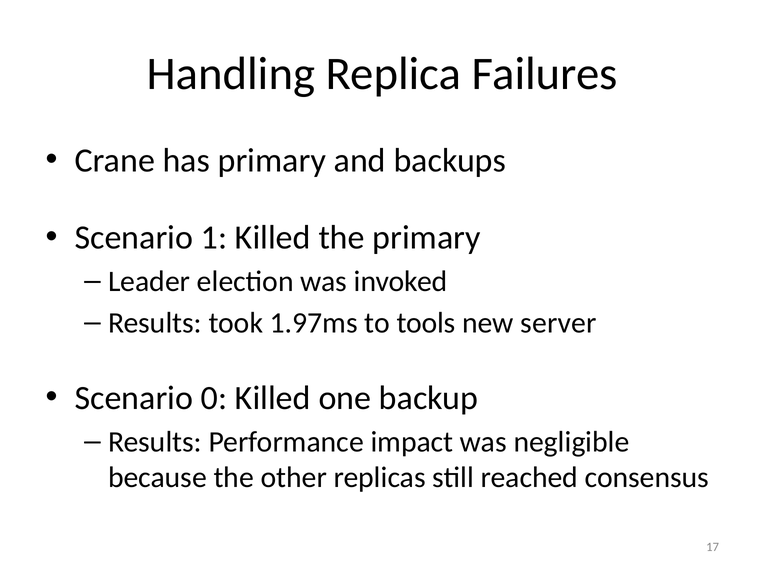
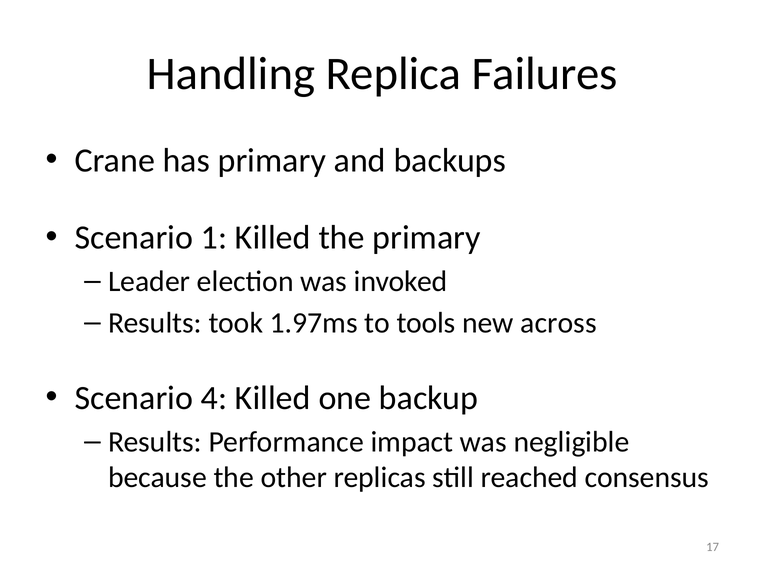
server: server -> across (558, 323)
0: 0 -> 4 (214, 399)
